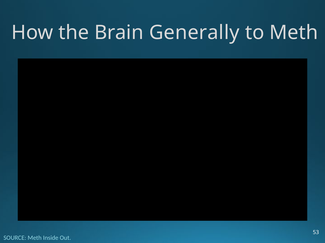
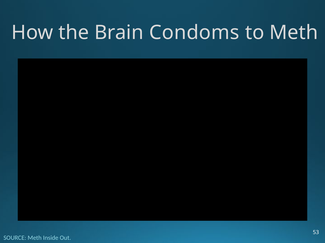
Generally: Generally -> Condoms (194, 33)
